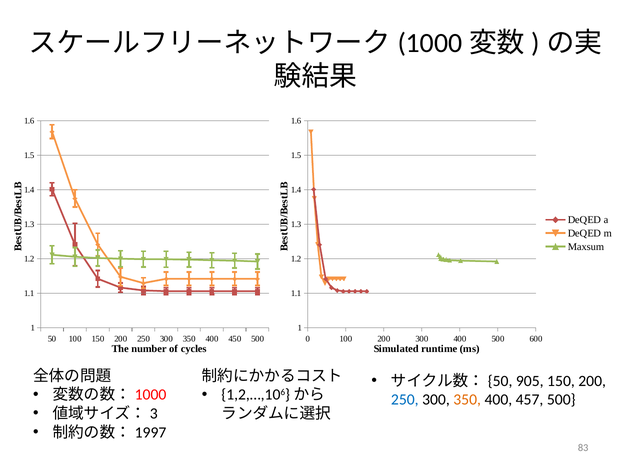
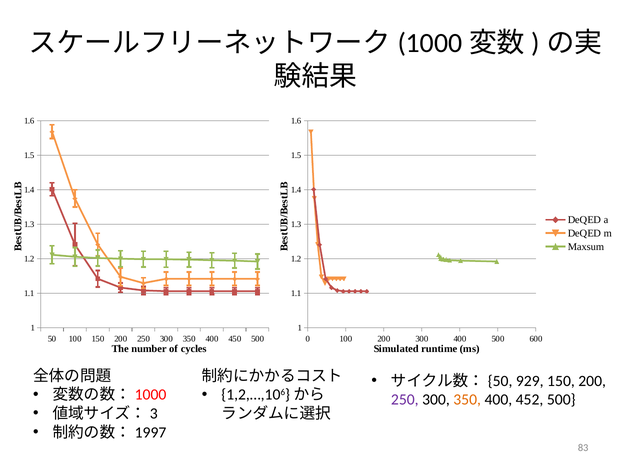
905: 905 -> 929 (530, 381)
250 colour: blue -> purple (405, 400)
457: 457 -> 452 (530, 400)
